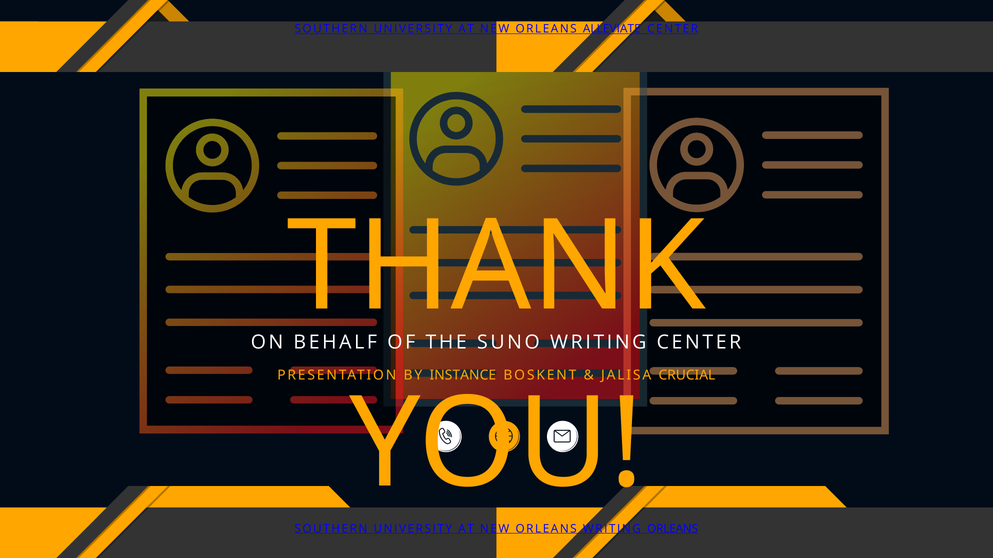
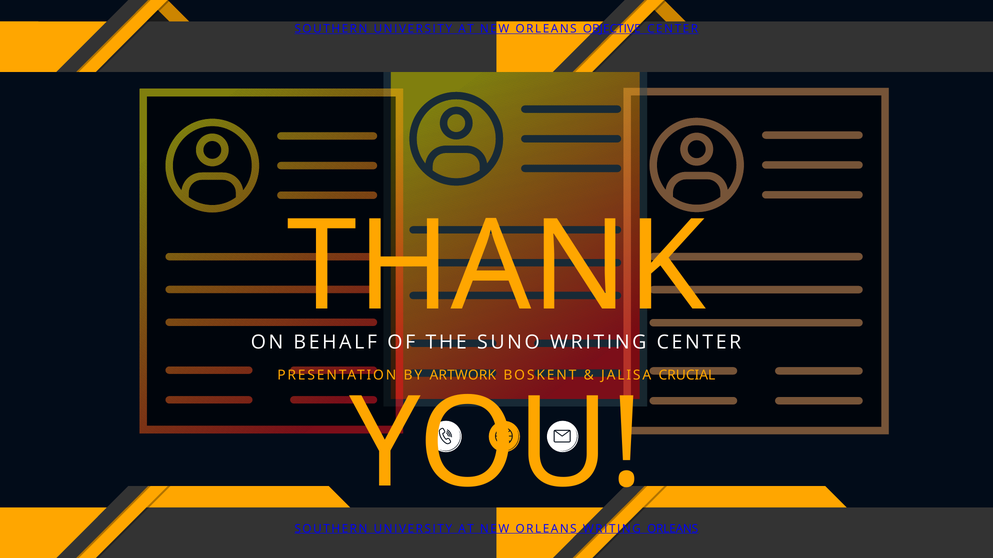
ALLEVIATE: ALLEVIATE -> OBJECTIVE (612, 29)
INSTANCE: INSTANCE -> ARTWORK (463, 376)
